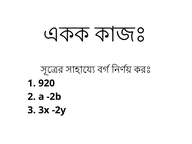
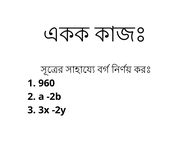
920: 920 -> 960 (47, 83)
